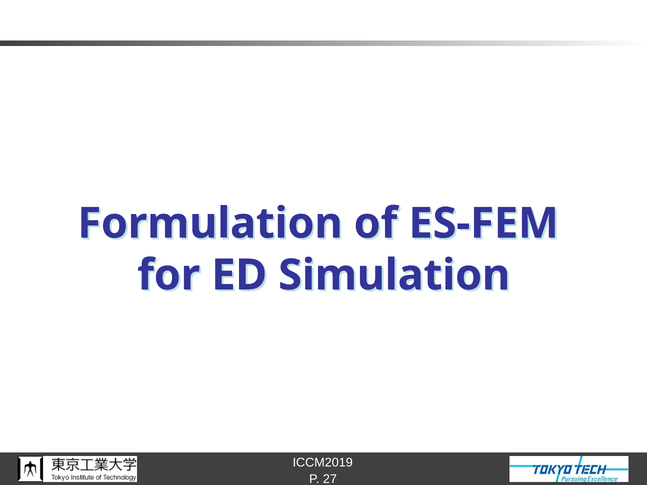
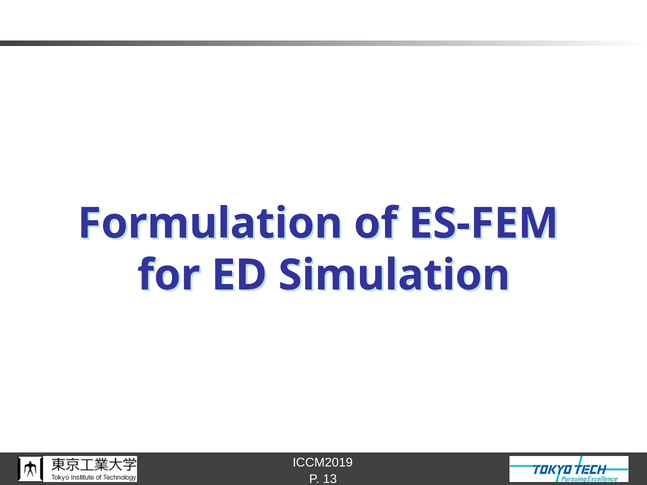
27: 27 -> 13 (330, 479)
